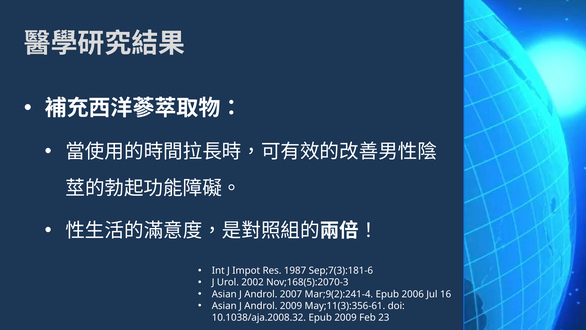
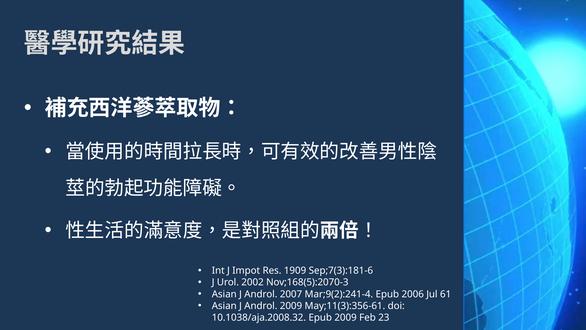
1987: 1987 -> 1909 (295, 270)
16: 16 -> 61 (446, 294)
